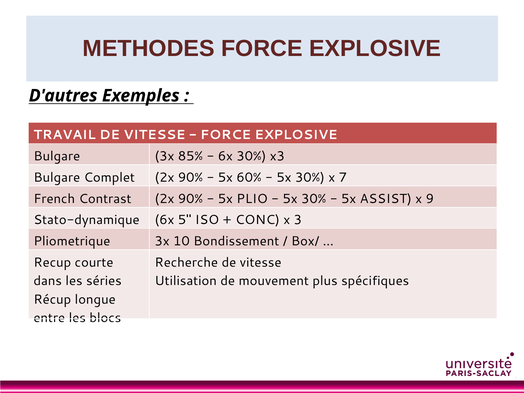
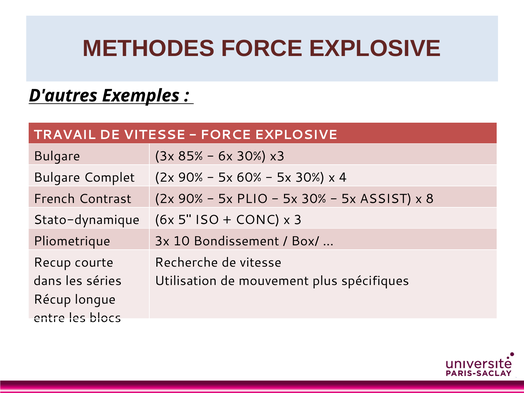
7: 7 -> 4 (343, 177)
9: 9 -> 8 (430, 199)
